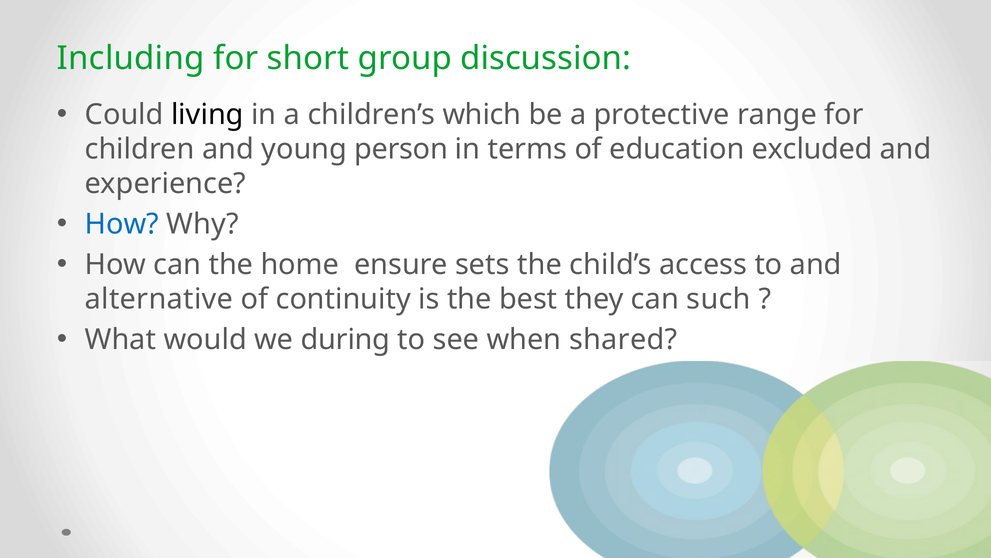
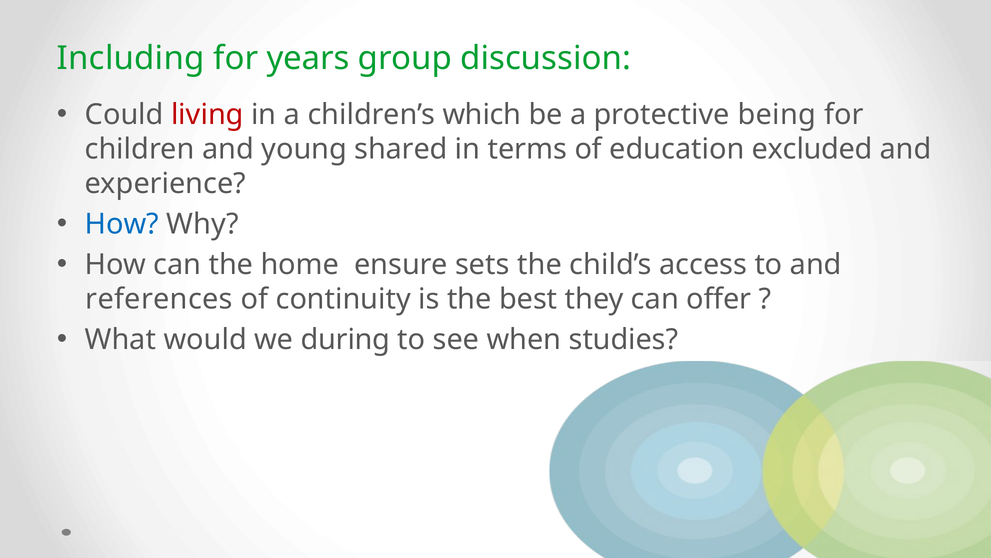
short: short -> years (308, 58)
living colour: black -> red (207, 114)
range: range -> being (777, 114)
person: person -> shared (401, 149)
alternative: alternative -> references (159, 299)
such: such -> offer (719, 299)
shared: shared -> studies (623, 340)
